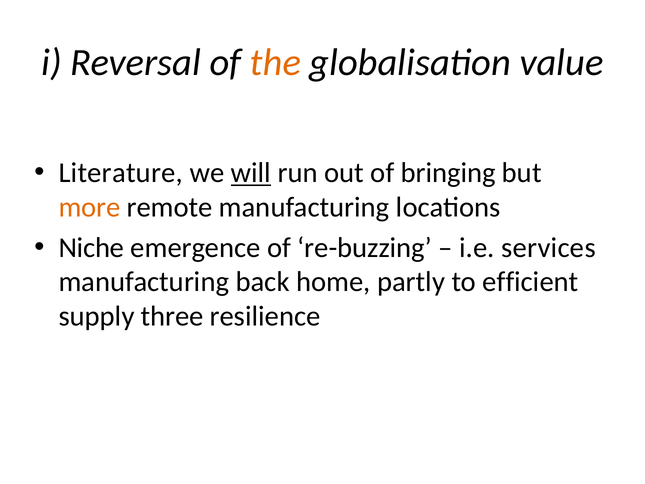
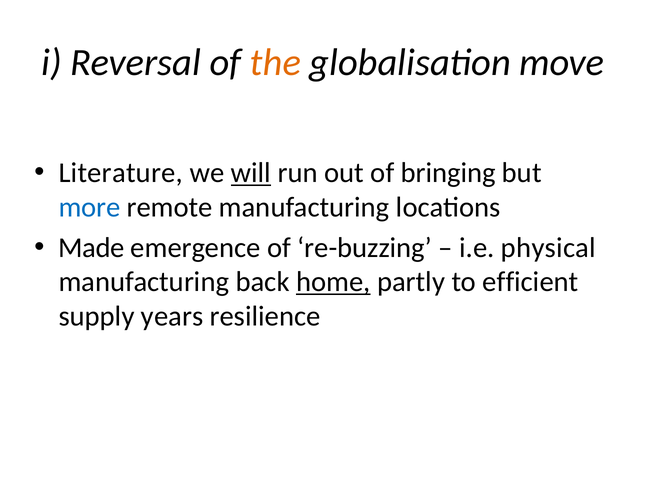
value: value -> move (562, 62)
more colour: orange -> blue (90, 207)
Niche: Niche -> Made (91, 247)
services: services -> physical (548, 247)
home underline: none -> present (333, 282)
three: three -> years (172, 316)
